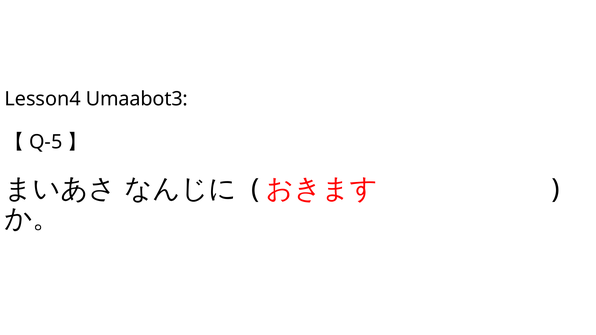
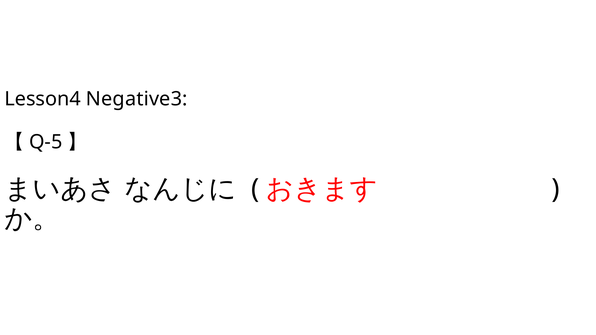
Umaabot3: Umaabot3 -> Negative3 (137, 99)
